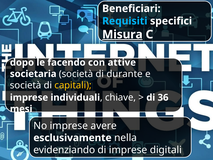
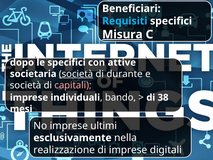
le facendo: facendo -> specifici (67, 62)
società underline: none -> present (76, 74)
capitali colour: yellow -> pink (73, 85)
chiave: chiave -> bando (121, 97)
36: 36 -> 38 (163, 97)
avere: avere -> ultimi (104, 126)
evidenziando: evidenziando -> realizzazione (64, 150)
